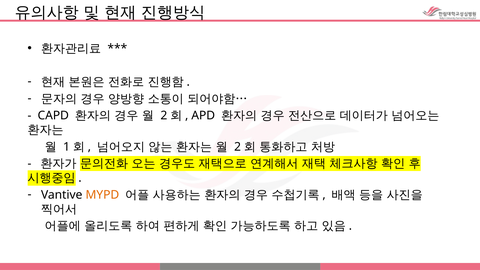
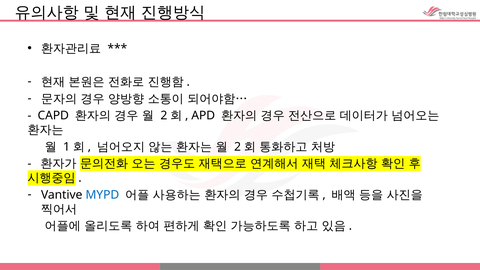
MYPD colour: orange -> blue (102, 195)
